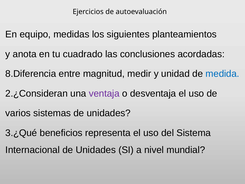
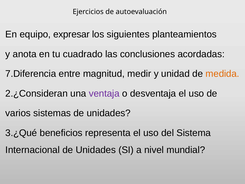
medidas: medidas -> expresar (71, 34)
8.Diferencia: 8.Diferencia -> 7.Diferencia (31, 74)
medida colour: blue -> orange (223, 74)
